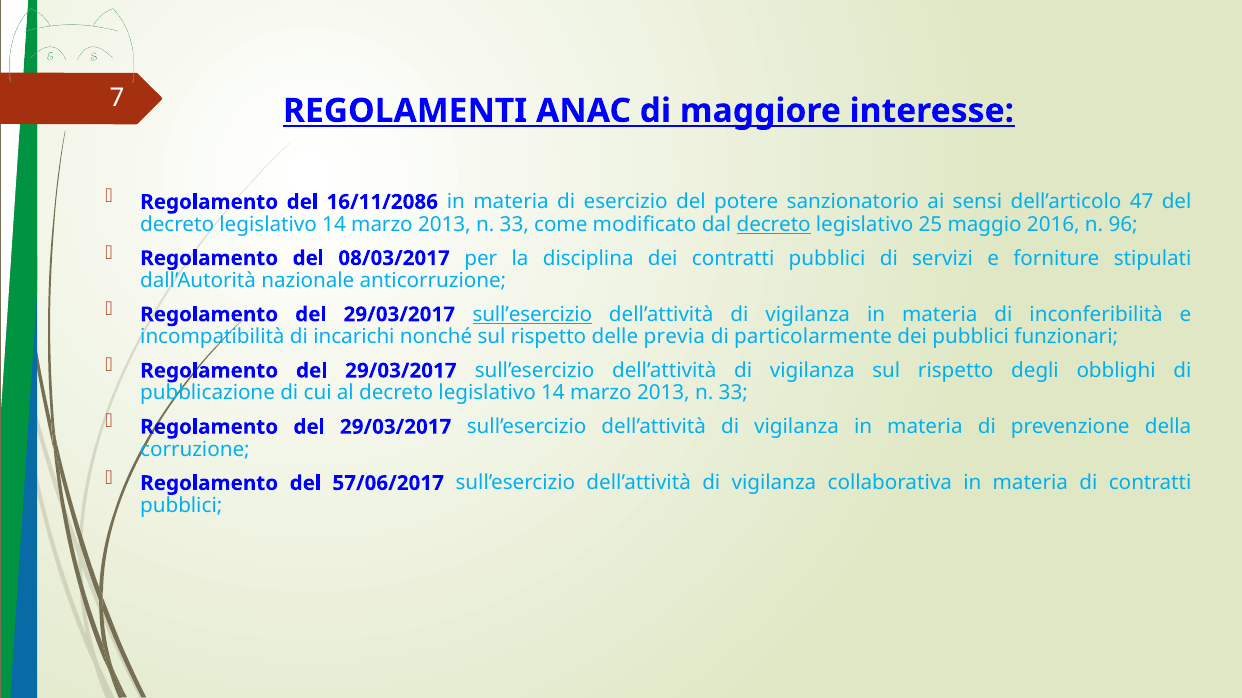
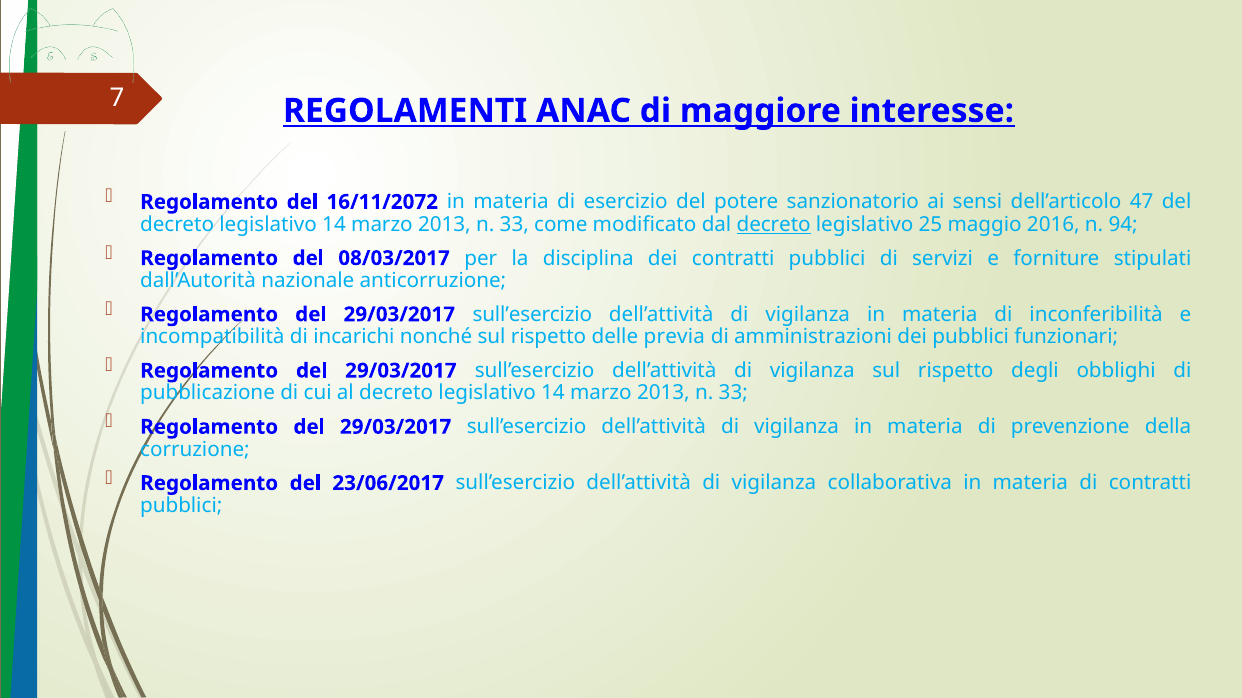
16/11/2086: 16/11/2086 -> 16/11/2072 (382, 202)
96: 96 -> 94 (1123, 224)
sull’esercizio underline: present -> none (532, 315)
particolarmente: particolarmente -> amministrazioni (813, 337)
57/06/2017: 57/06/2017 -> 23/06/2017 (388, 484)
